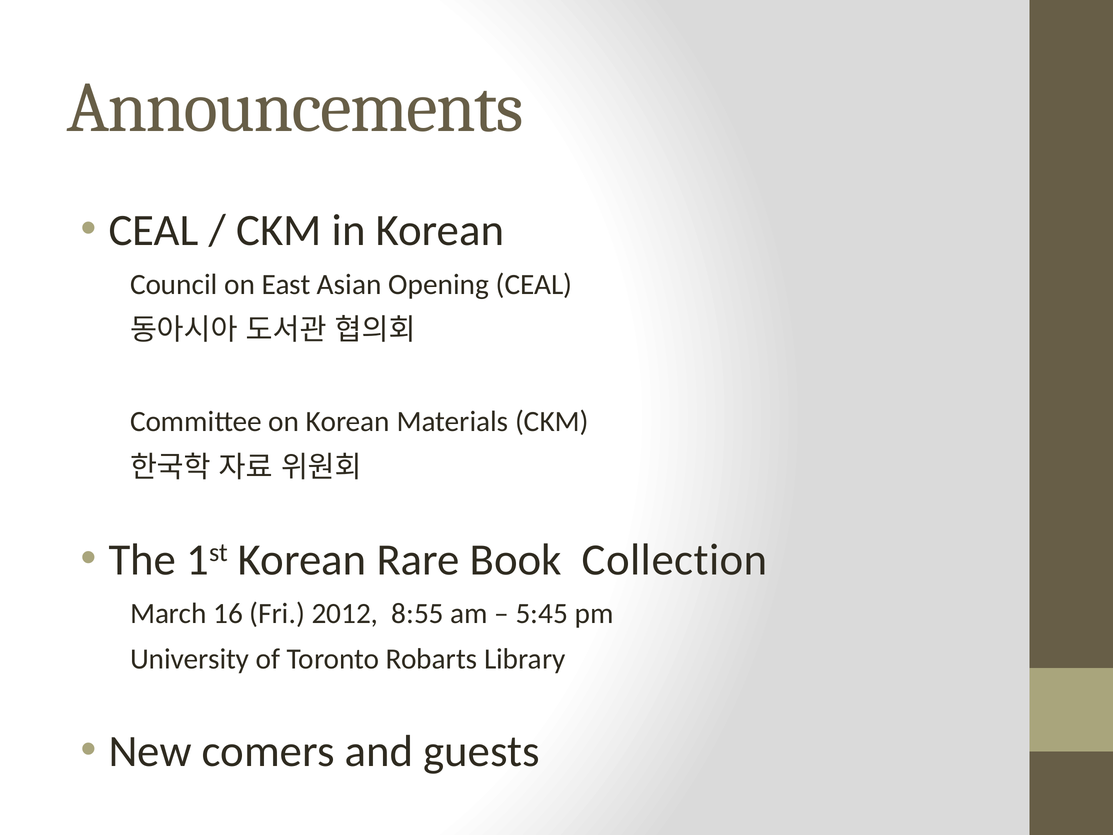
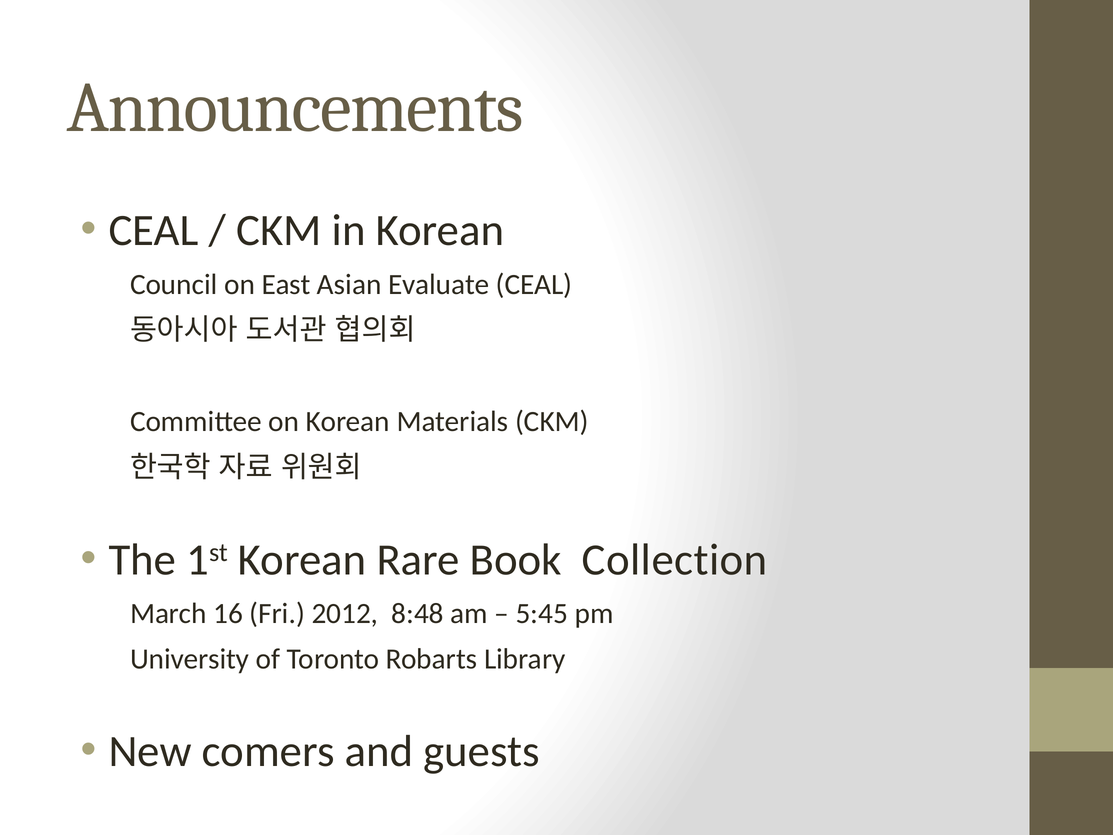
Opening: Opening -> Evaluate (439, 284)
8:55: 8:55 -> 8:48 (418, 613)
